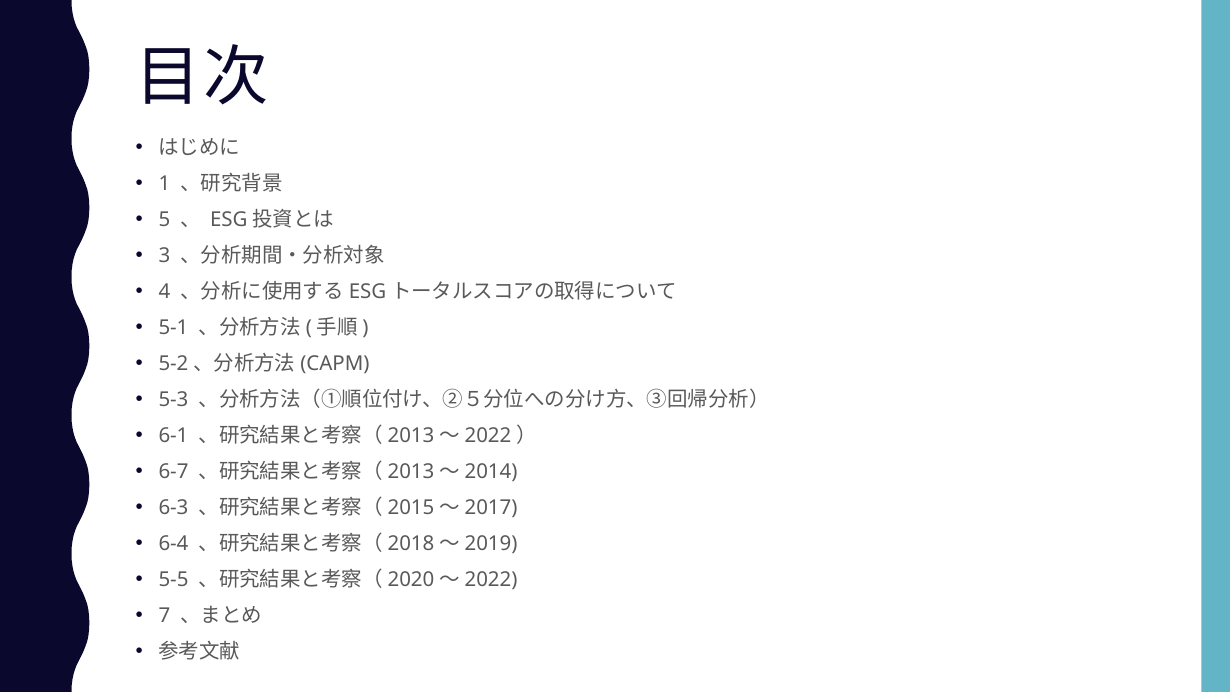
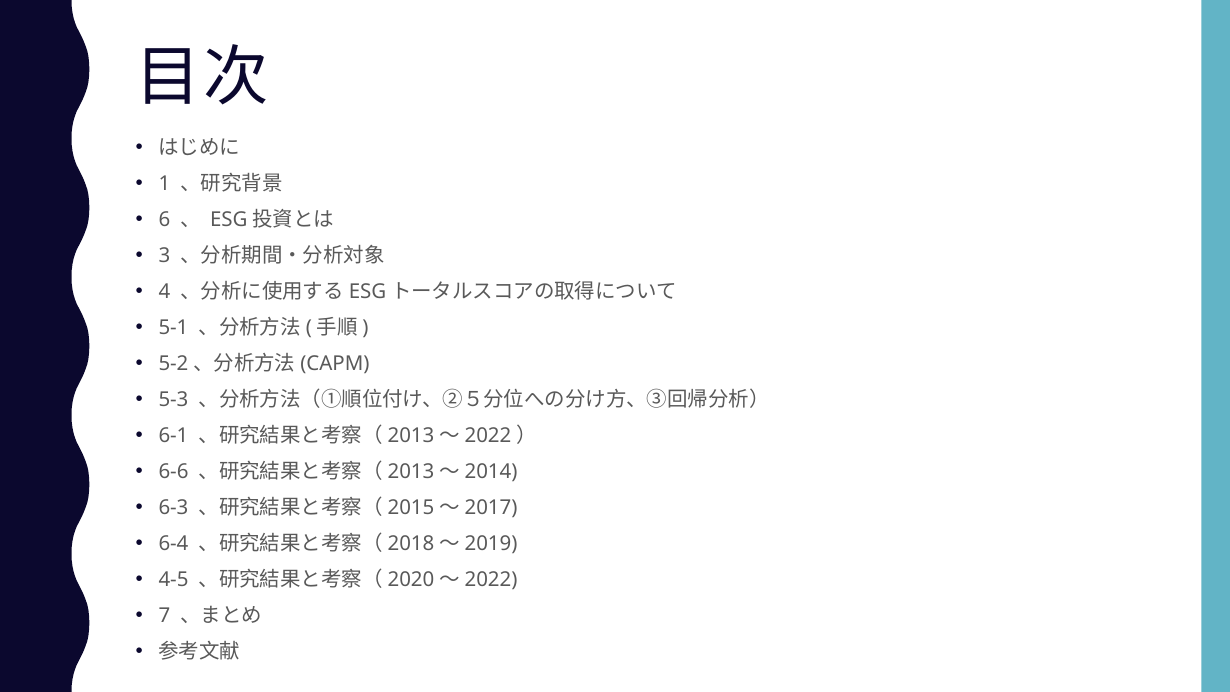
5: 5 -> 6 (164, 220)
6-7: 6-7 -> 6-6 (174, 472)
5-5: 5-5 -> 4-5 (174, 580)
